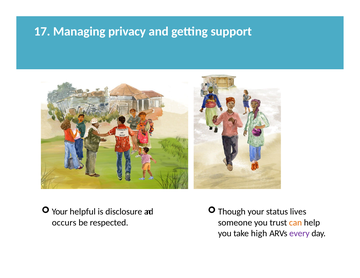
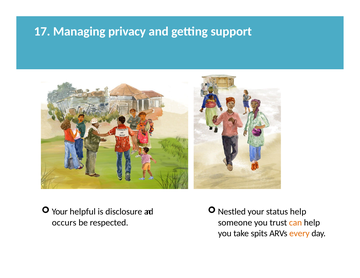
Though: Though -> Nestled (232, 212)
status lives: lives -> help (298, 212)
high: high -> spits (259, 234)
every colour: purple -> orange (299, 234)
